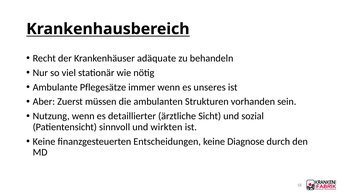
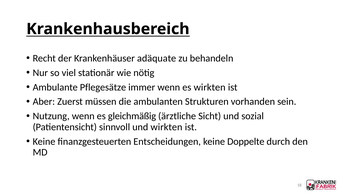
es unseres: unseres -> wirkten (210, 87)
detaillierter: detaillierter -> gleichmäßig (132, 116)
Diagnose: Diagnose -> Doppelte (246, 142)
